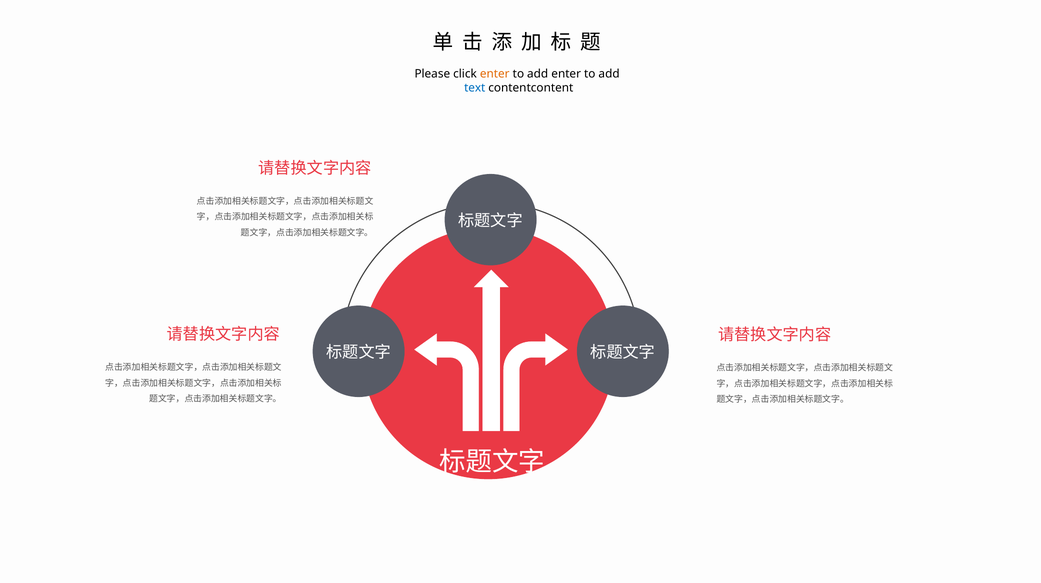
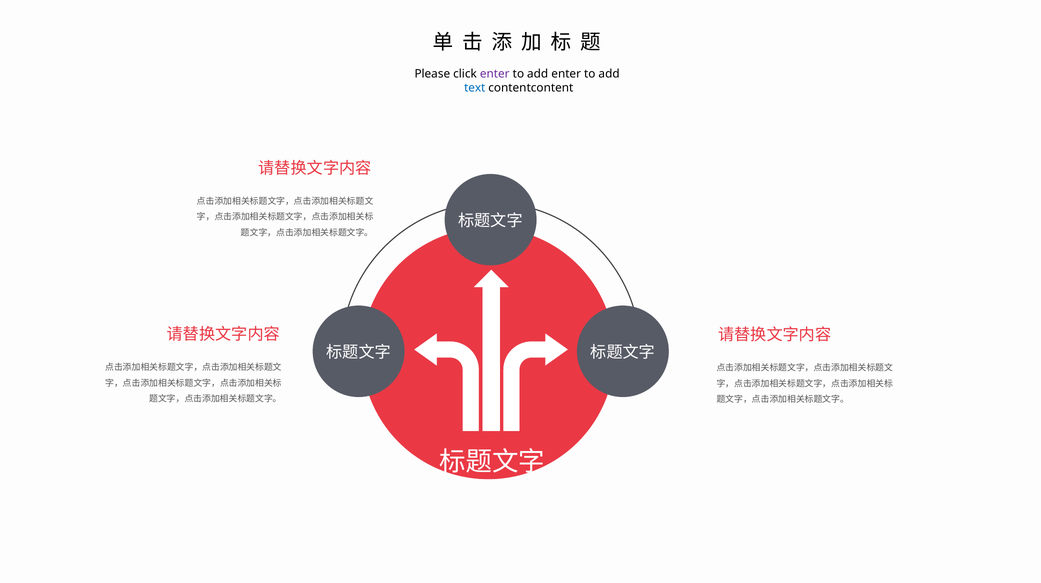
enter colour: orange -> purple (495, 74)
